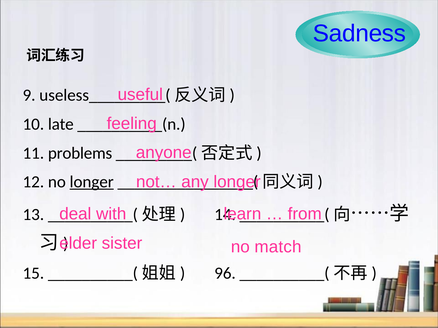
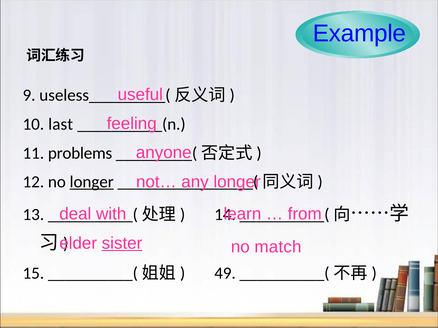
Sadness: Sadness -> Example (359, 33)
late: late -> last (61, 124)
sister underline: none -> present (122, 244)
96: 96 -> 49 (225, 274)
